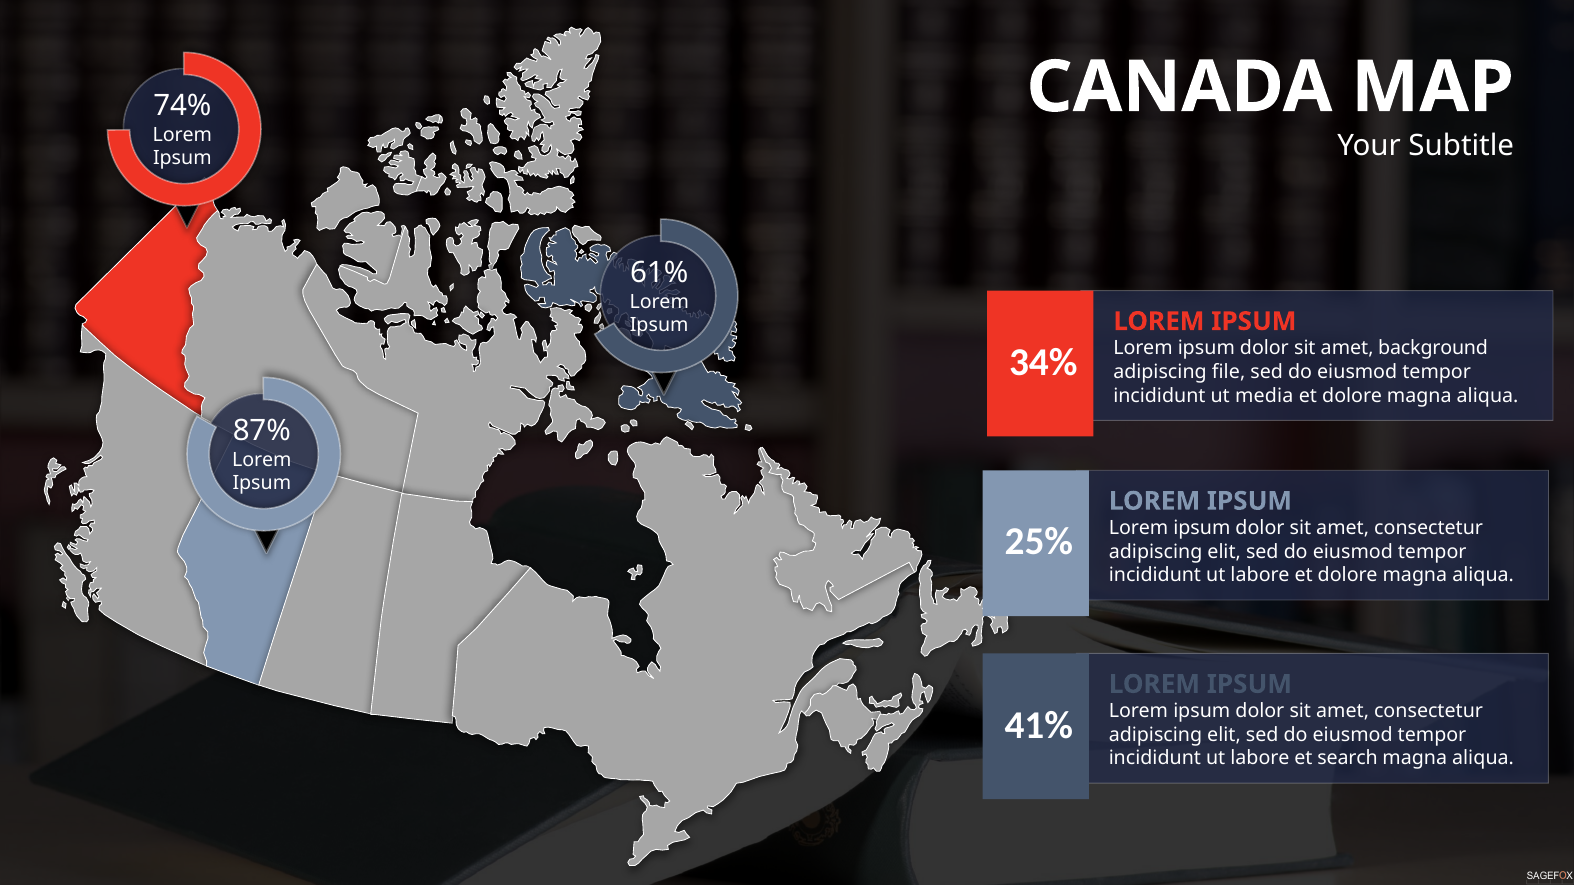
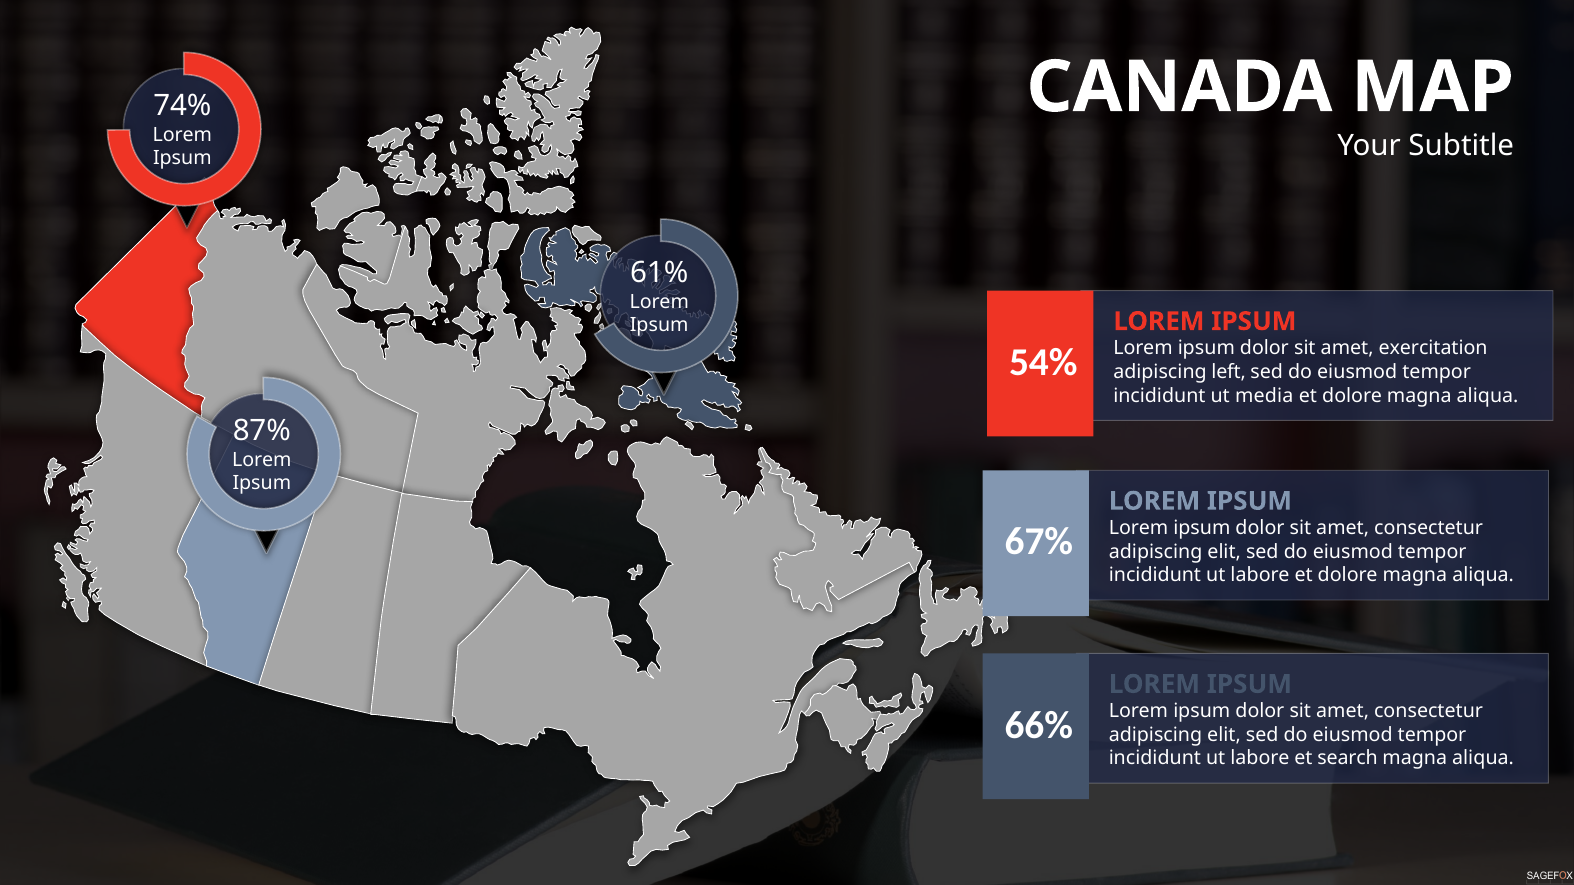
background: background -> exercitation (1433, 349)
34%: 34% -> 54% (1043, 362)
file: file -> left (1229, 372)
25%: 25% -> 67% (1039, 542)
41%: 41% -> 66% (1039, 725)
